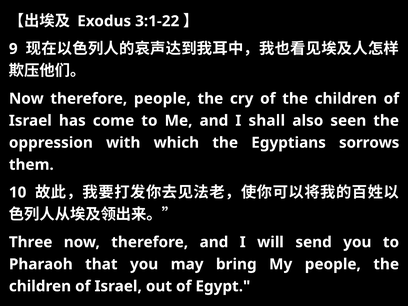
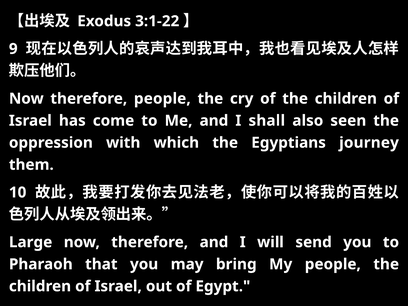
sorrows: sorrows -> journey (369, 143)
Three: Three -> Large (31, 242)
